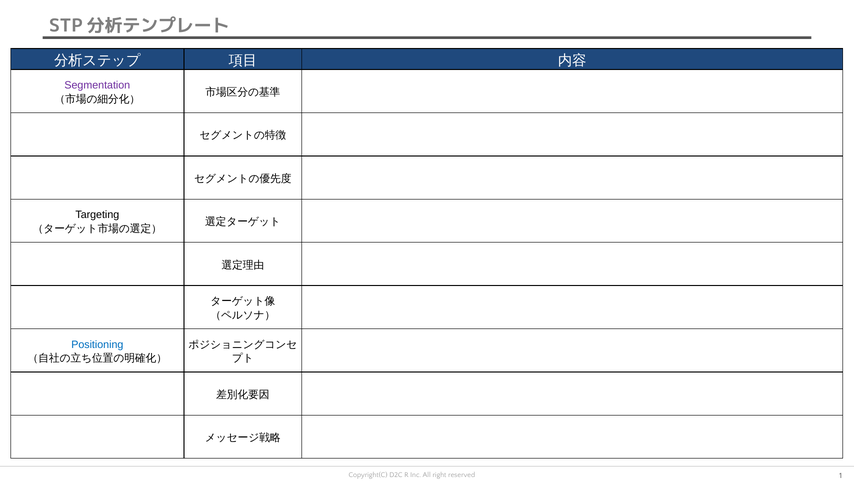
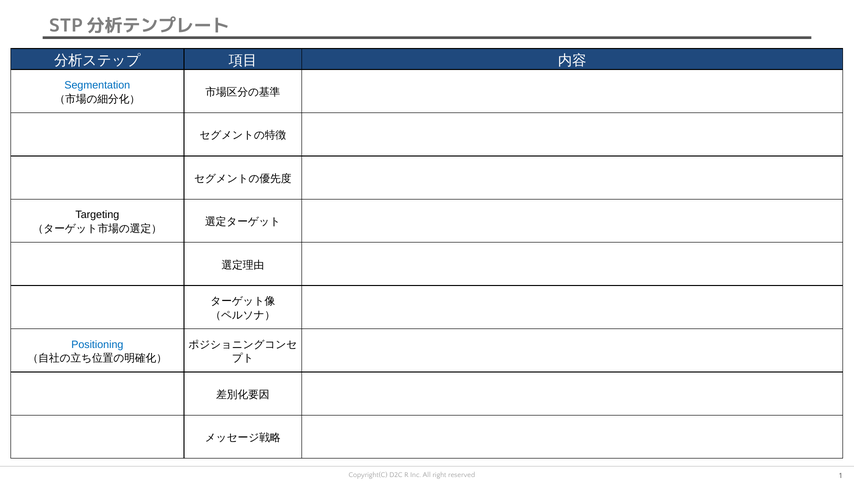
Segmentation colour: purple -> blue (97, 85)
